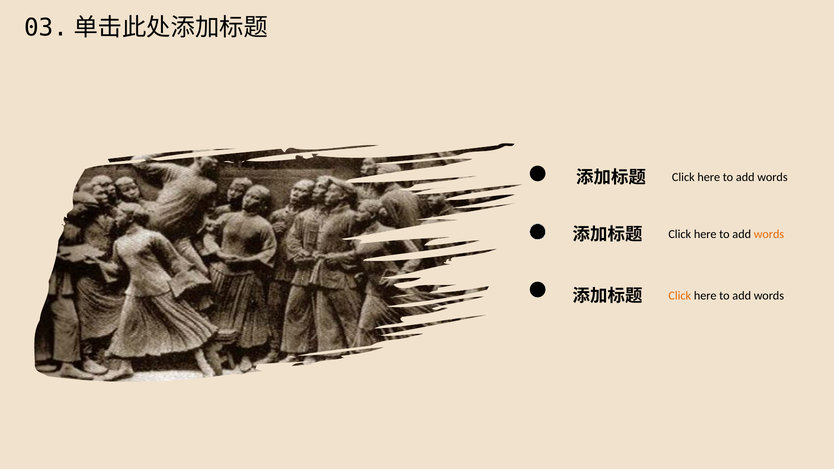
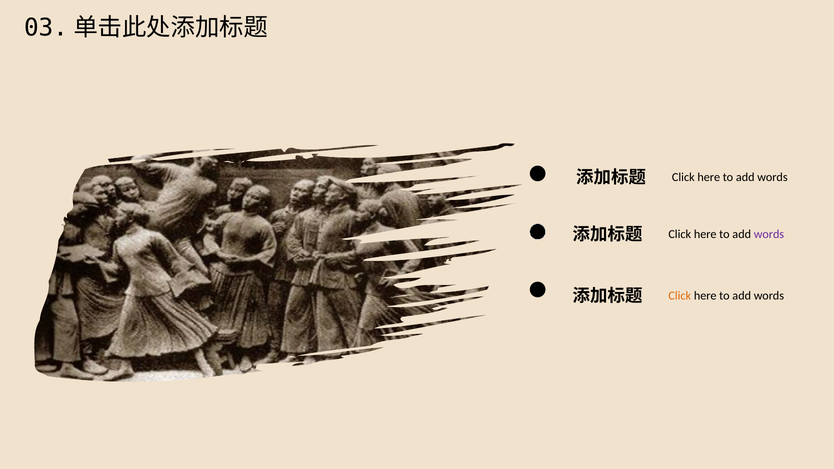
words colour: orange -> purple (769, 234)
